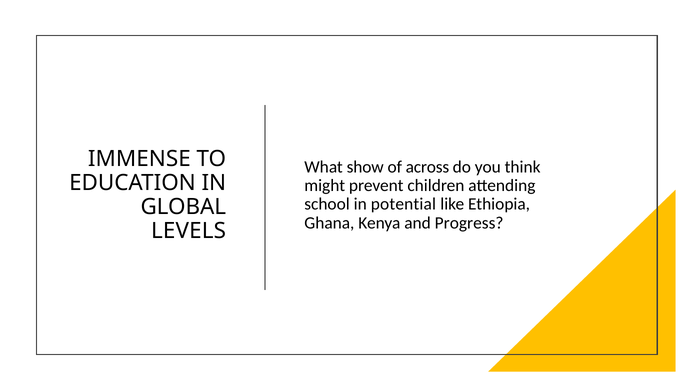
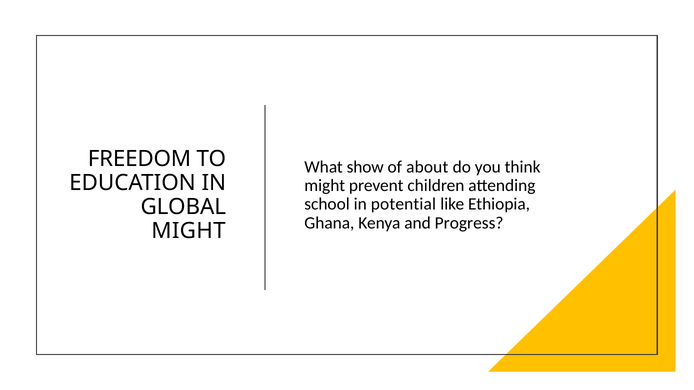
IMMENSE: IMMENSE -> FREEDOM (139, 159)
across: across -> about (427, 167)
LEVELS: LEVELS -> MIGHT (188, 231)
